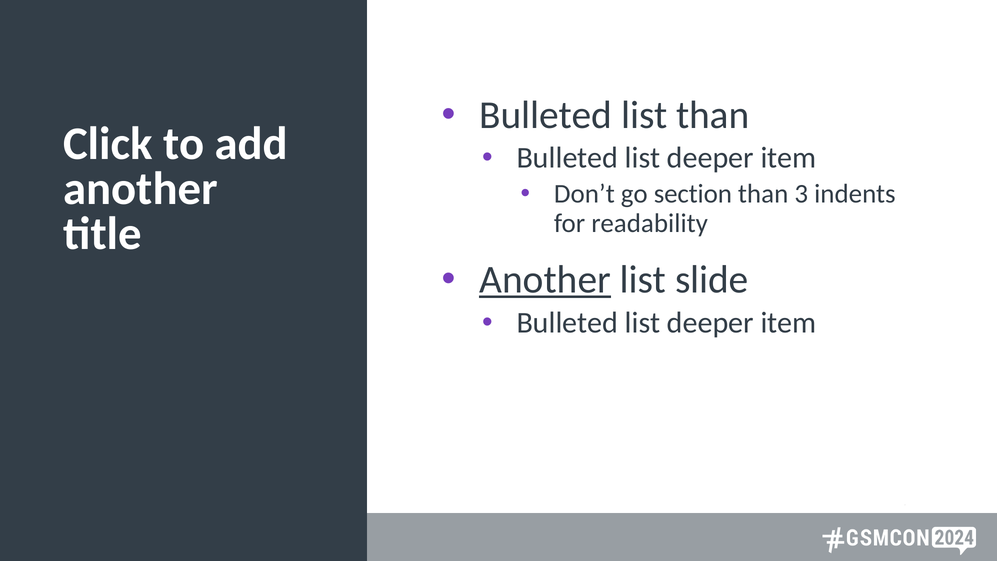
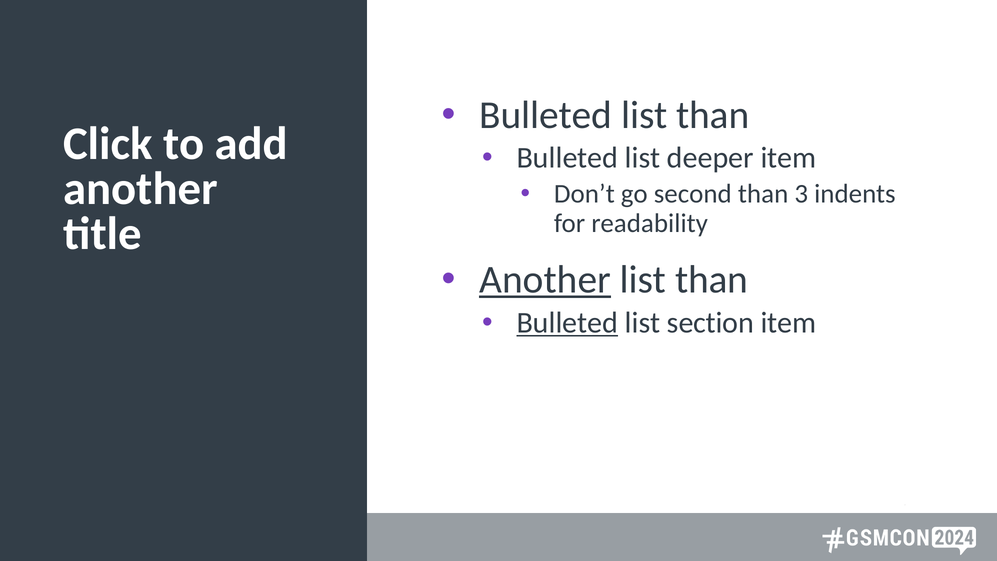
section: section -> second (693, 194)
slide: slide -> than (712, 280)
Bulleted underline: none -> present (567, 323)
deeper: deeper -> section (710, 323)
